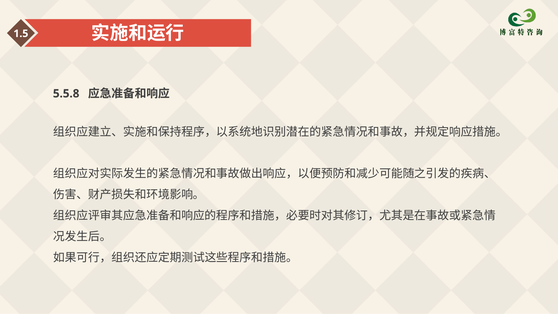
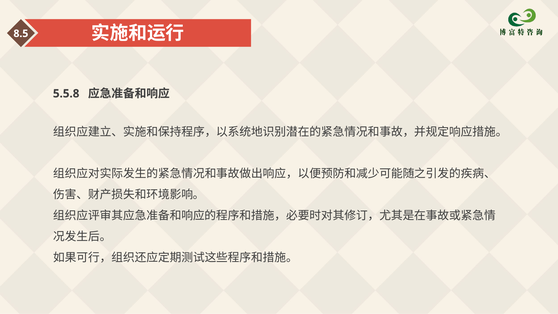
1.5: 1.5 -> 8.5 (21, 34)
